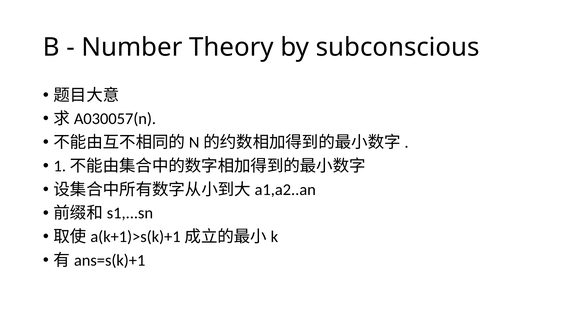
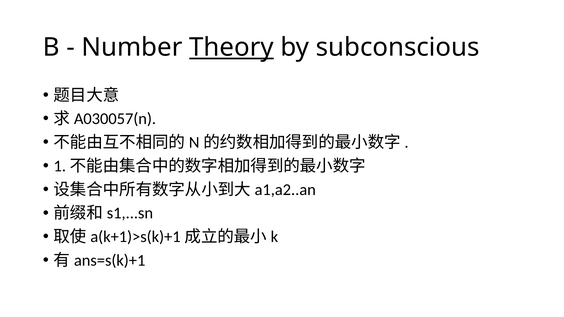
Theory underline: none -> present (231, 47)
